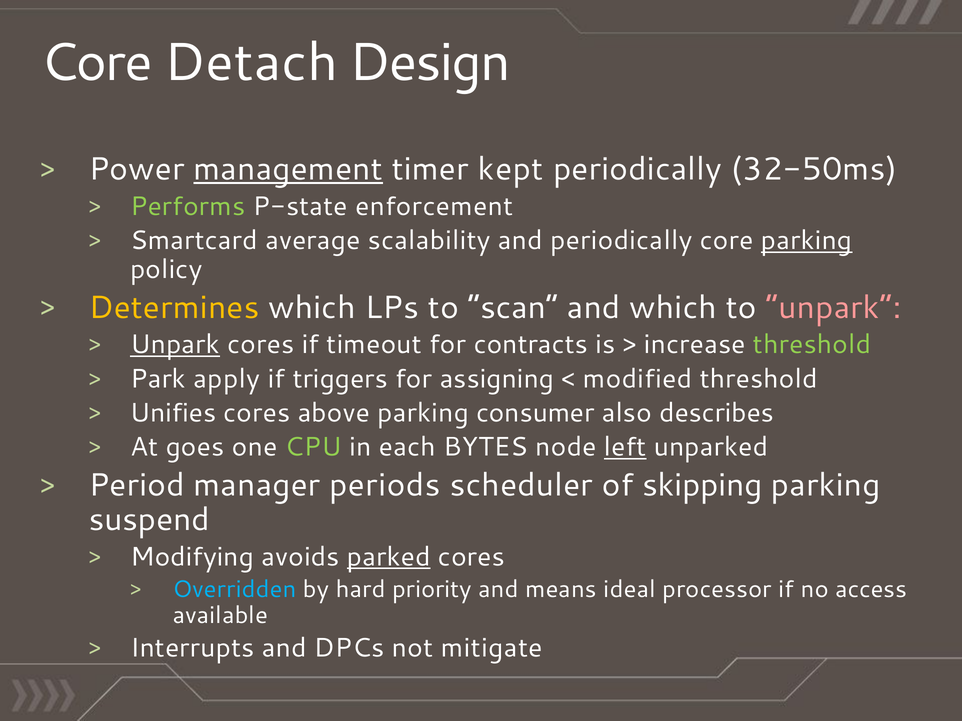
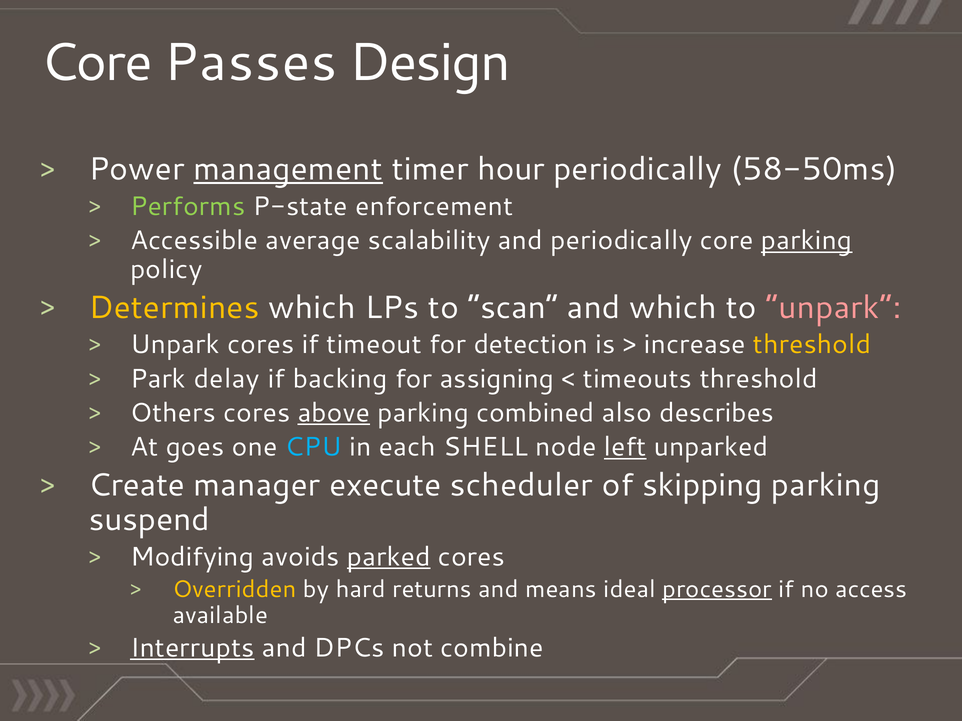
Detach: Detach -> Passes (251, 63)
kept: kept -> hour (511, 169)
32-50ms: 32-50ms -> 58-50ms (814, 169)
Smartcard: Smartcard -> Accessible (194, 241)
Unpark underline: present -> none (175, 345)
contracts: contracts -> detection (531, 345)
threshold colour: light green -> yellow (812, 345)
apply: apply -> delay (227, 379)
triggers: triggers -> backing (340, 379)
modified: modified -> timeouts (637, 379)
Unifies: Unifies -> Others (173, 413)
above underline: none -> present (334, 413)
consumer: consumer -> combined (535, 413)
CPU colour: light green -> light blue (313, 447)
BYTES: BYTES -> SHELL (486, 447)
Period: Period -> Create (137, 486)
periods: periods -> execute (385, 486)
Overridden colour: light blue -> yellow (234, 590)
priority: priority -> returns (432, 590)
processor underline: none -> present (717, 590)
Interrupts underline: none -> present (192, 648)
mitigate: mitigate -> combine (492, 648)
